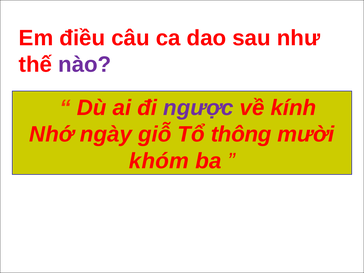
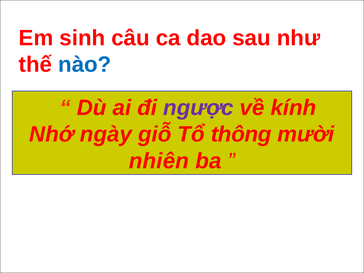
điều: điều -> sinh (82, 38)
nào colour: purple -> blue (85, 65)
khóm: khóm -> nhiên (159, 161)
